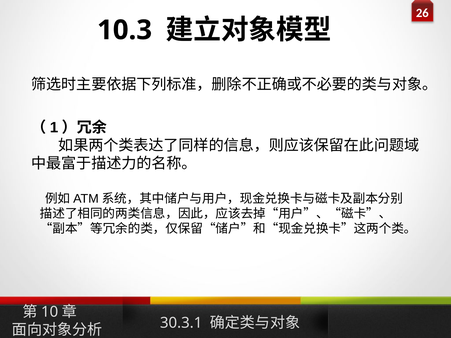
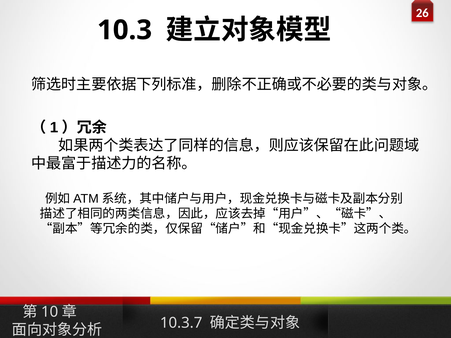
30.3.1: 30.3.1 -> 10.3.7 (181, 323)
